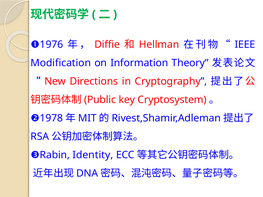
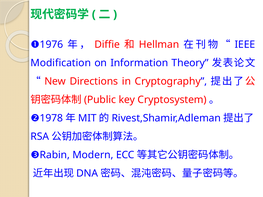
Identity: Identity -> Modern (93, 155)
